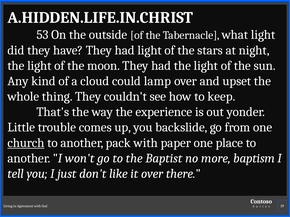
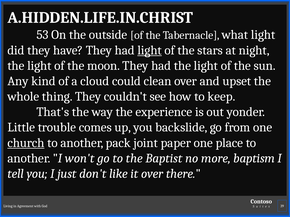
light underline: none -> present (150, 50)
lamp: lamp -> clean (158, 81)
pack with: with -> joint (146, 143)
